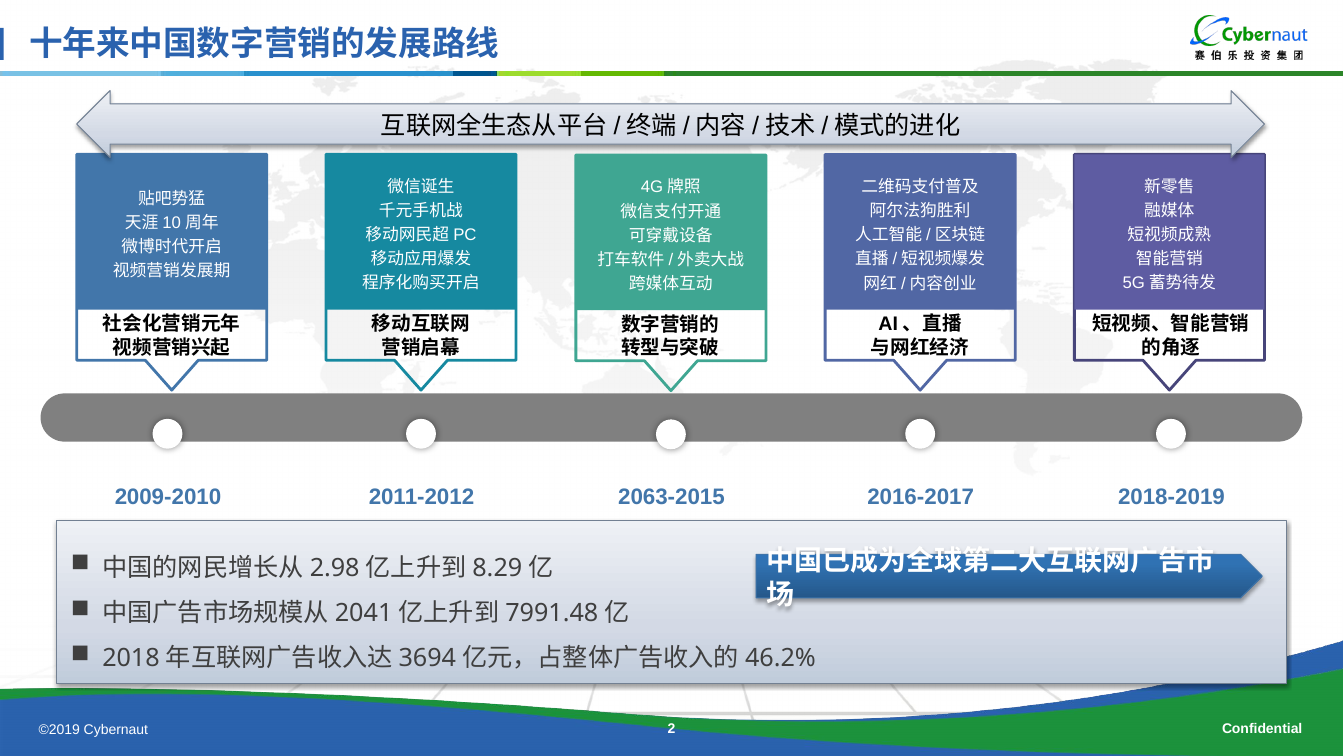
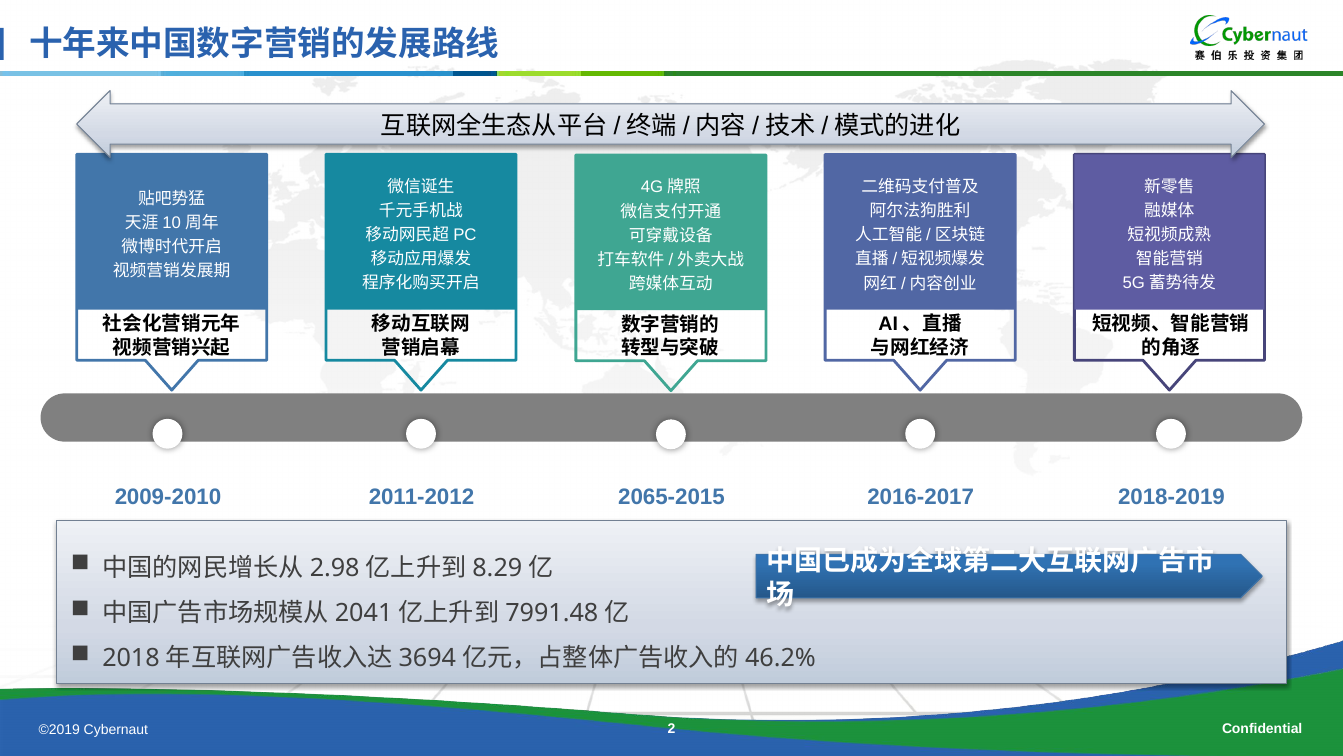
2063-2015: 2063-2015 -> 2065-2015 (671, 497)
